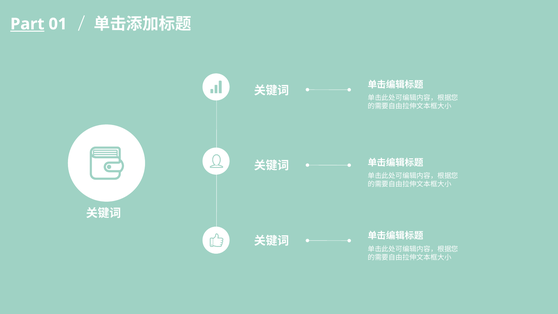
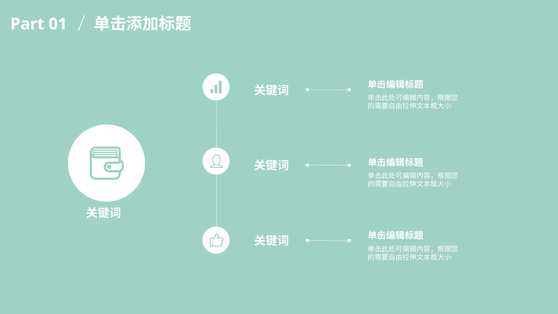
Part underline: present -> none (27, 24)
